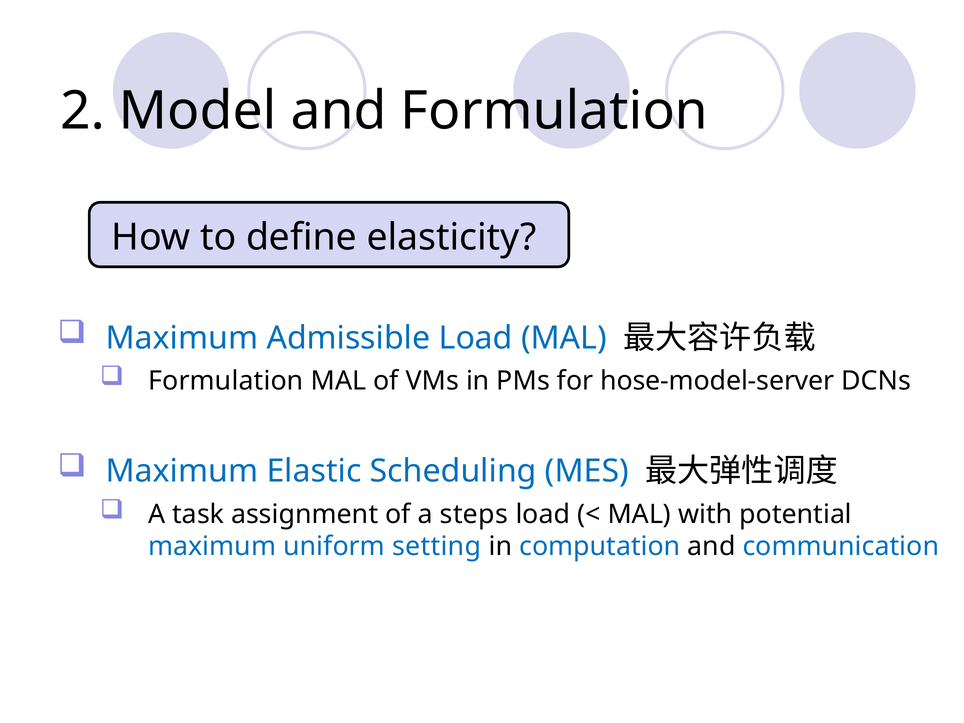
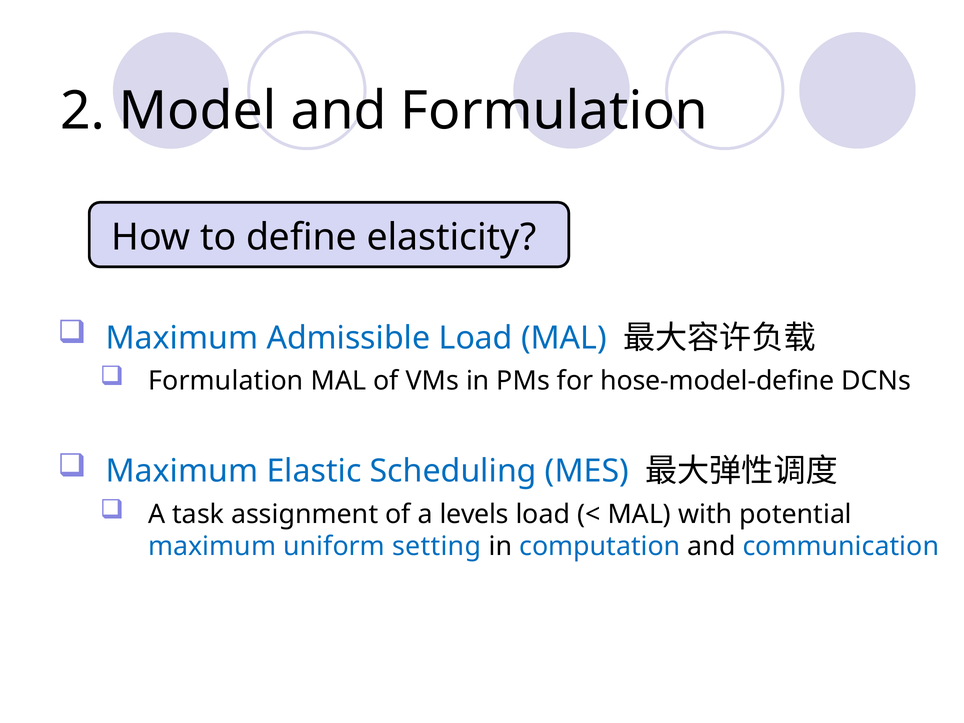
hose-model-server: hose-model-server -> hose-model-define (717, 381)
steps: steps -> levels (474, 514)
